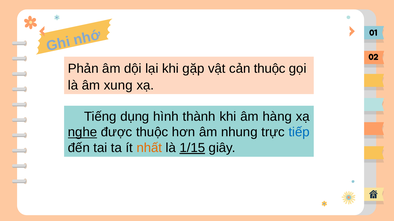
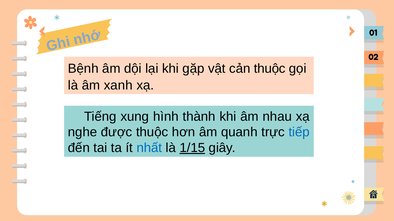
Phản: Phản -> Bệnh (83, 69)
xung: xung -> xanh (118, 86)
dụng: dụng -> xung (135, 117)
hàng: hàng -> nhau (277, 117)
nghe underline: present -> none (83, 133)
nhung: nhung -> quanh (239, 133)
nhất colour: orange -> blue (149, 148)
